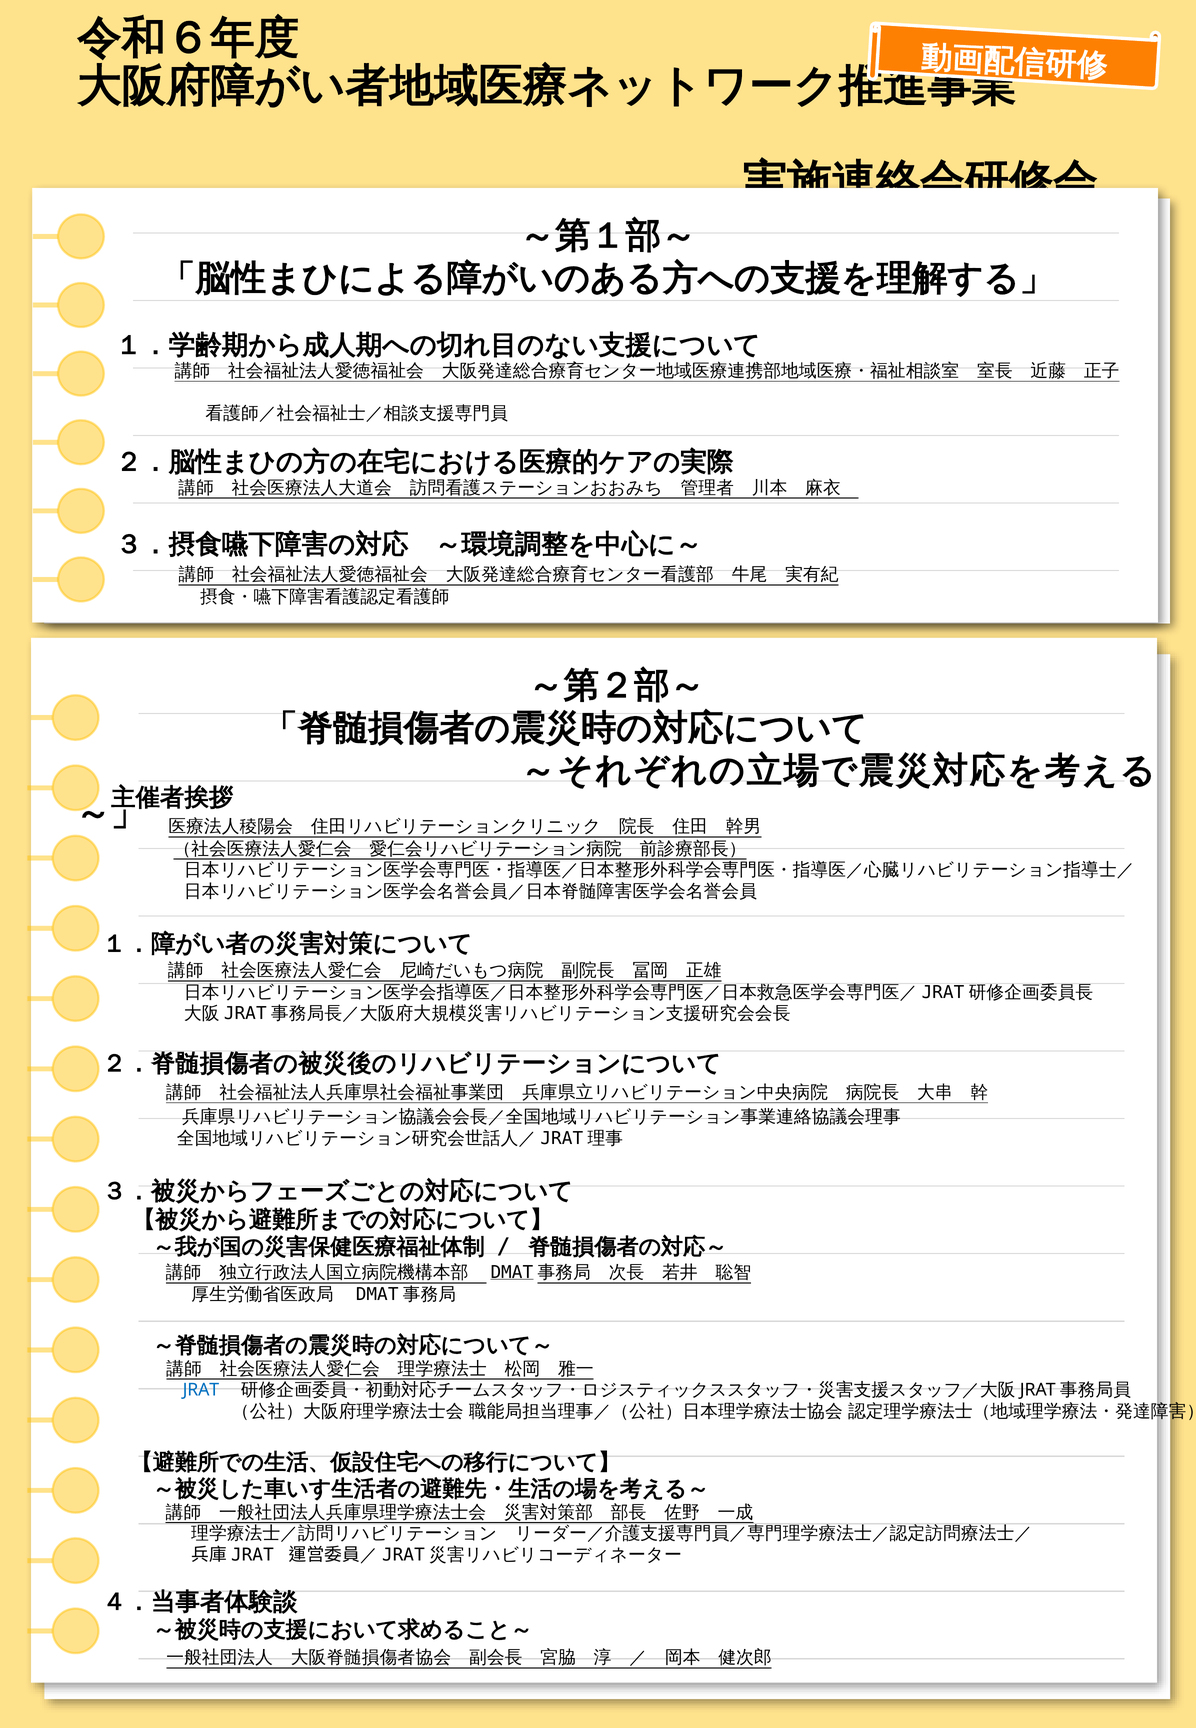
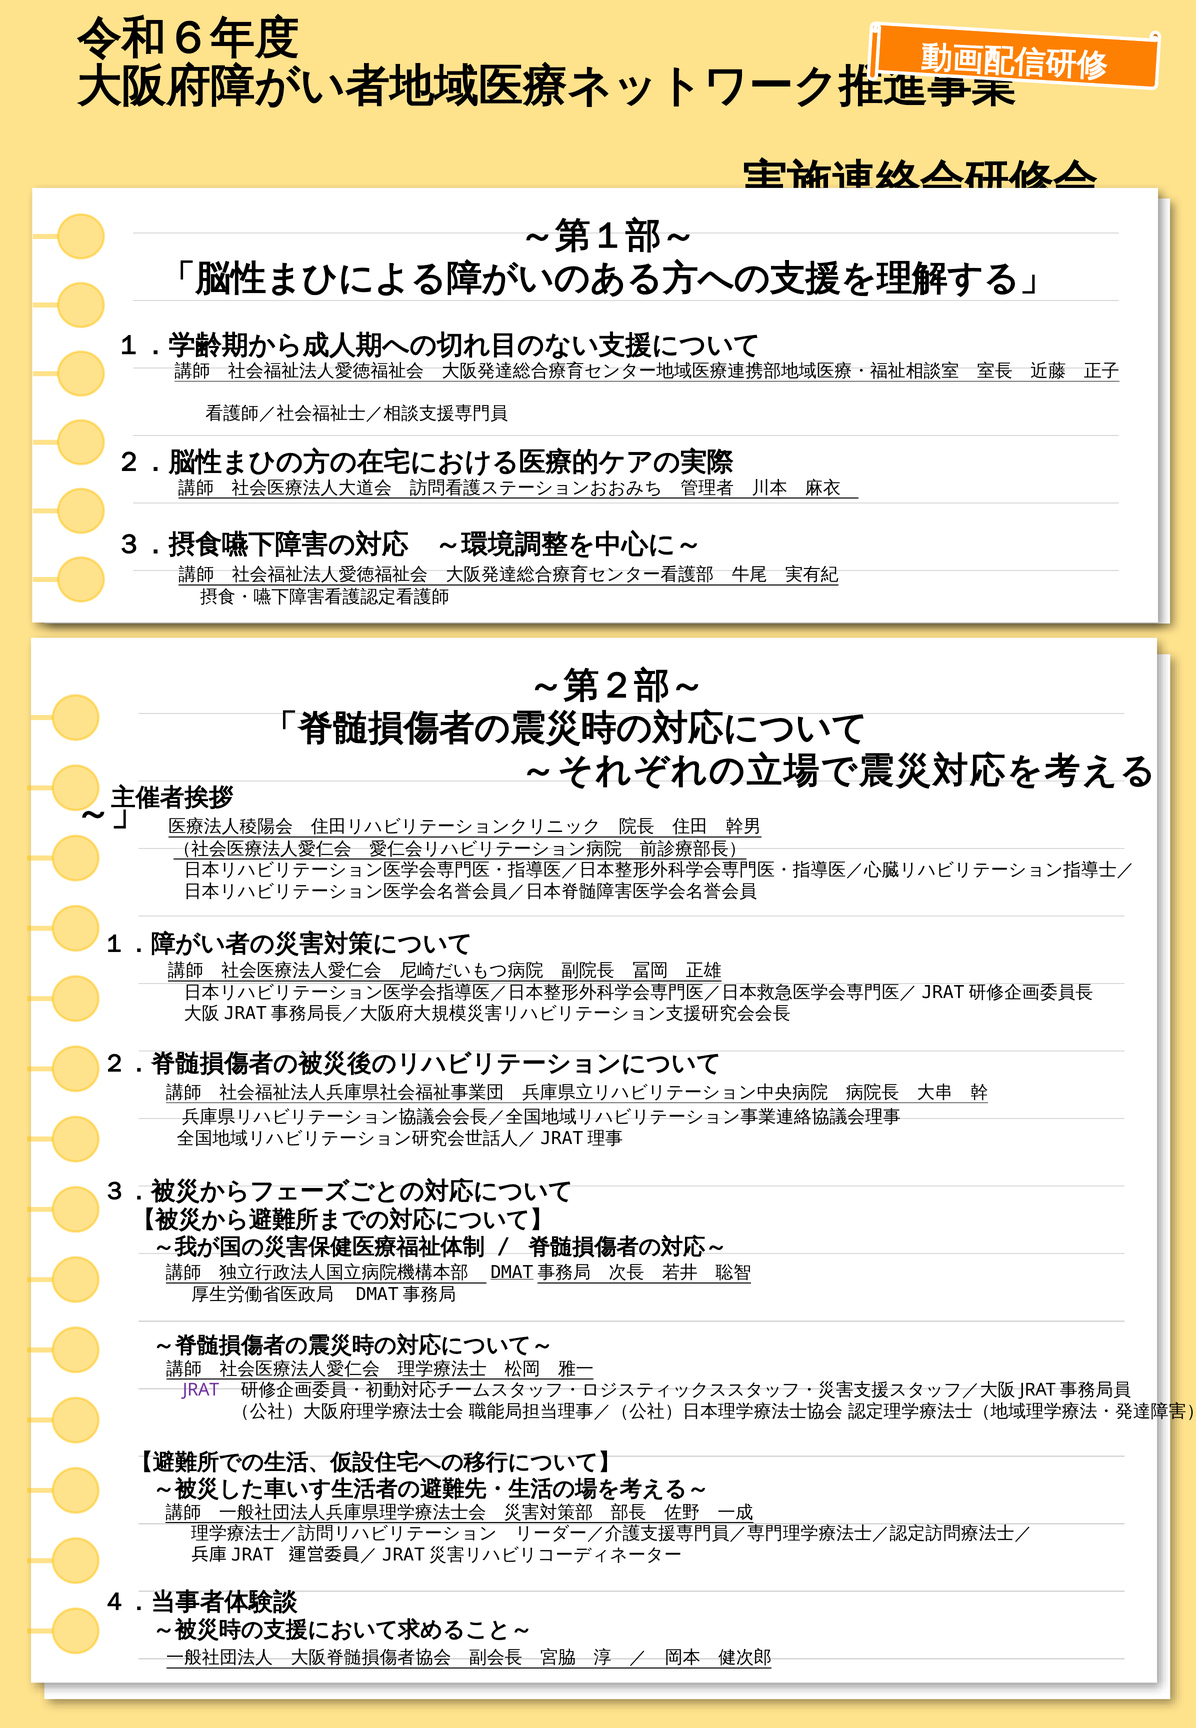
JRAT colour: blue -> purple (201, 1390)
